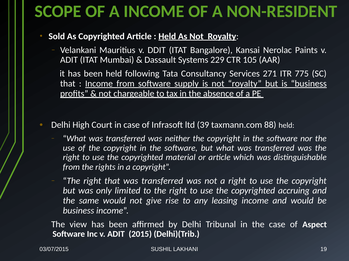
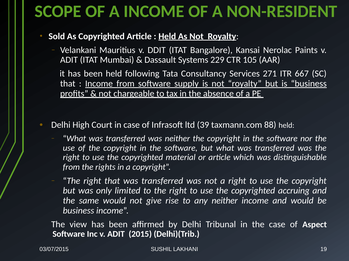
775: 775 -> 667 (302, 74)
any leasing: leasing -> neither (225, 201)
